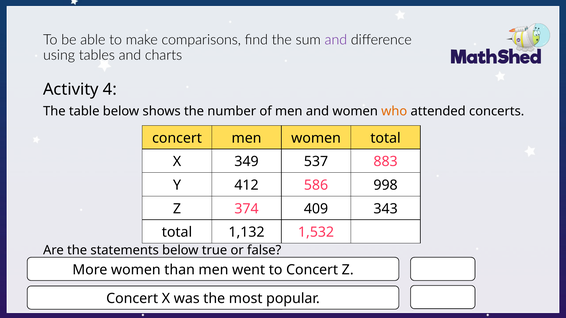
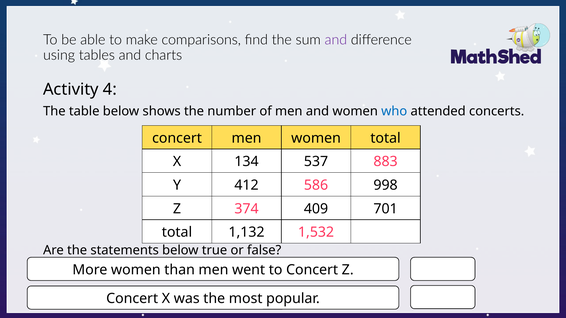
who colour: orange -> blue (394, 111)
349: 349 -> 134 (247, 162)
343: 343 -> 701 (386, 209)
